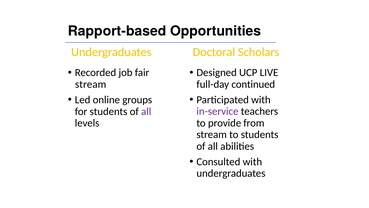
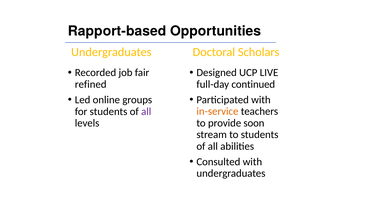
stream: stream -> refined (91, 84)
in-service colour: purple -> orange (217, 111)
from: from -> soon (254, 123)
